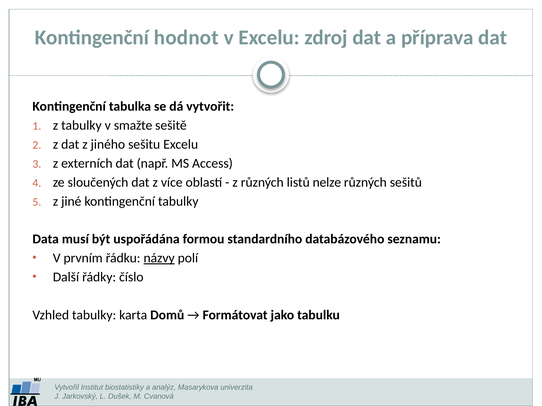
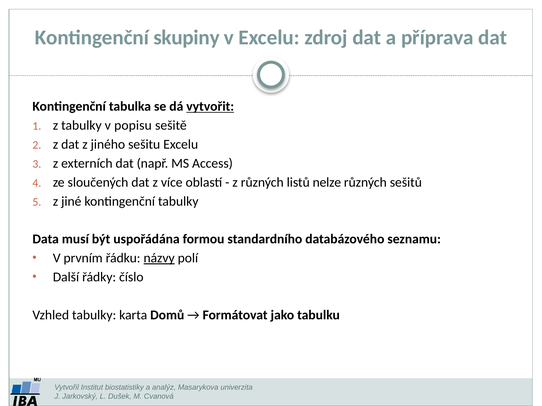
hodnot: hodnot -> skupiny (187, 37)
vytvořit underline: none -> present (210, 107)
smažte: smažte -> popisu (133, 126)
